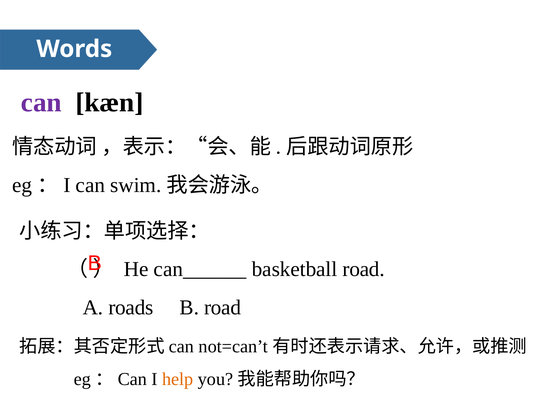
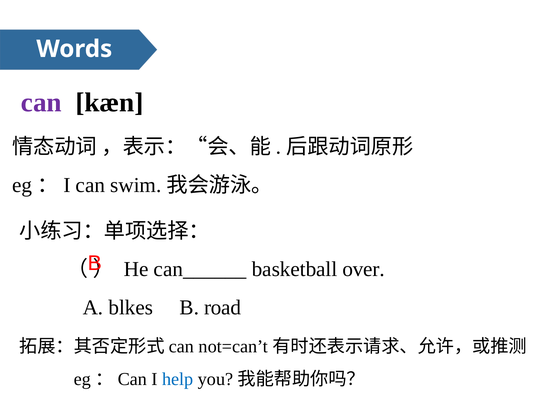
basketball road: road -> over (364, 269)
roads: roads -> blkes (131, 307)
help colour: orange -> blue (178, 379)
